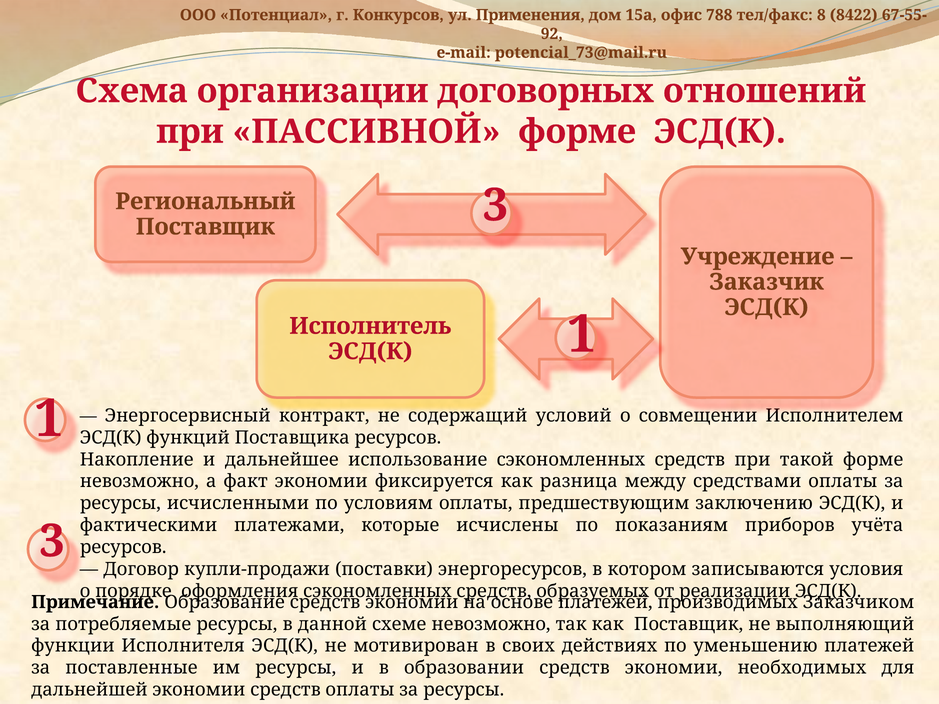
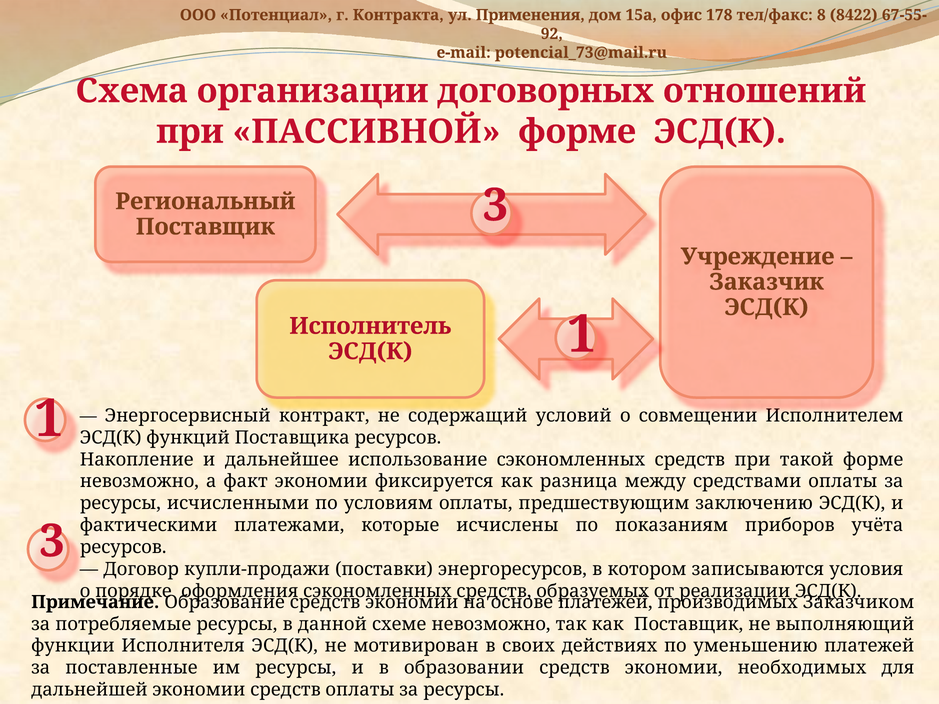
Конкурсов: Конкурсов -> Контракта (398, 15)
788: 788 -> 178 (719, 15)
